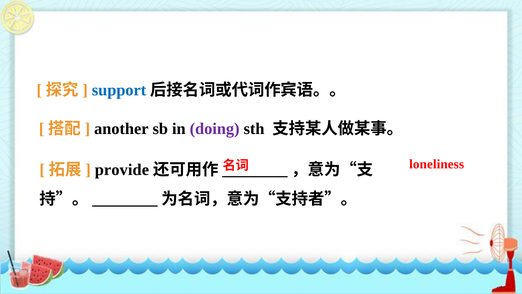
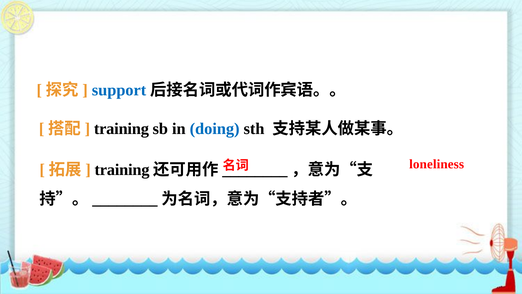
another: another -> training (121, 129)
doing colour: purple -> blue (215, 129)
provide: provide -> training (122, 169)
